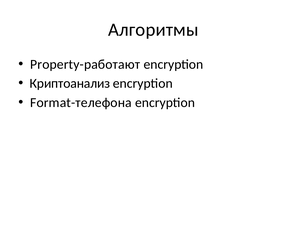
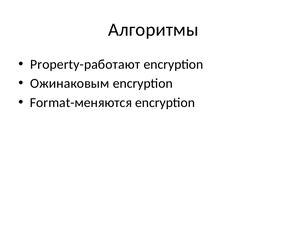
Криптоанализ: Криптоанализ -> Ожинаковым (70, 84)
Format-телефона: Format-телефона -> Format-меняются (81, 103)
